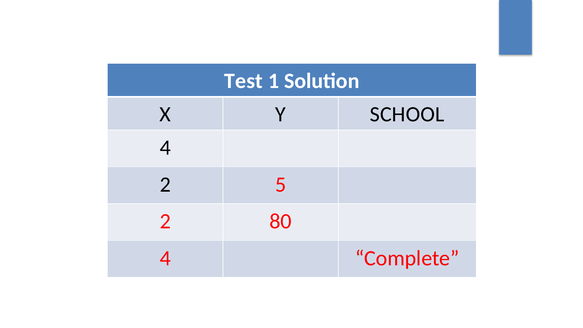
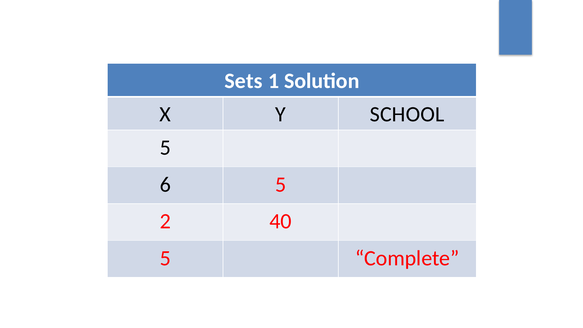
Test: Test -> Sets (244, 81)
0 4: 4 -> 5 (165, 148)
1 2: 2 -> 6 (165, 185)
80: 80 -> 40 (281, 221)
3 4: 4 -> 5 (165, 258)
